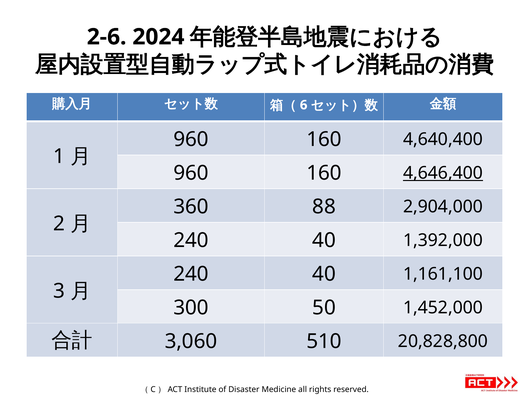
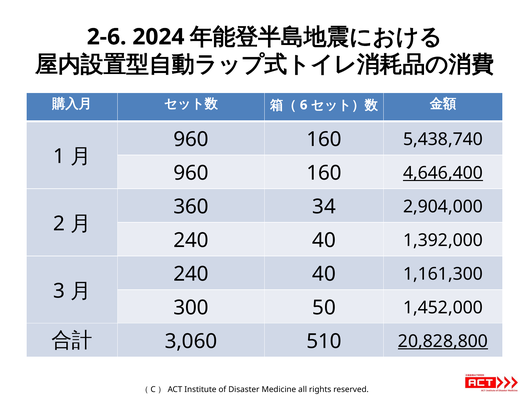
4,640,400: 4,640,400 -> 5,438,740 (443, 139)
88: 88 -> 34 (324, 207)
1,161,100: 1,161,100 -> 1,161,300 (443, 274)
20,828,800 underline: none -> present (443, 341)
